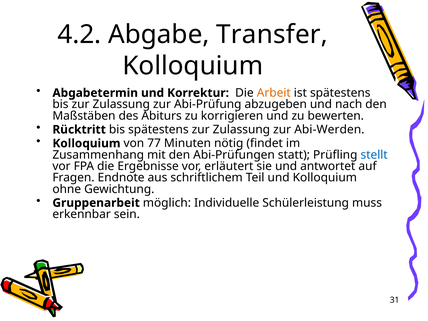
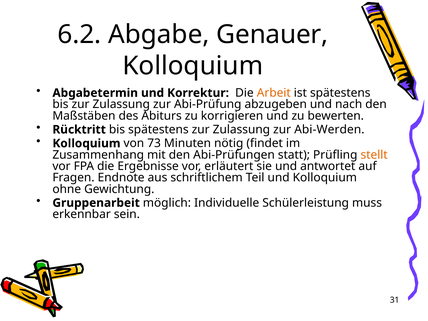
4.2: 4.2 -> 6.2 (79, 35)
Transfer: Transfer -> Genauer (272, 35)
77: 77 -> 73 (154, 143)
stellt colour: blue -> orange (374, 155)
